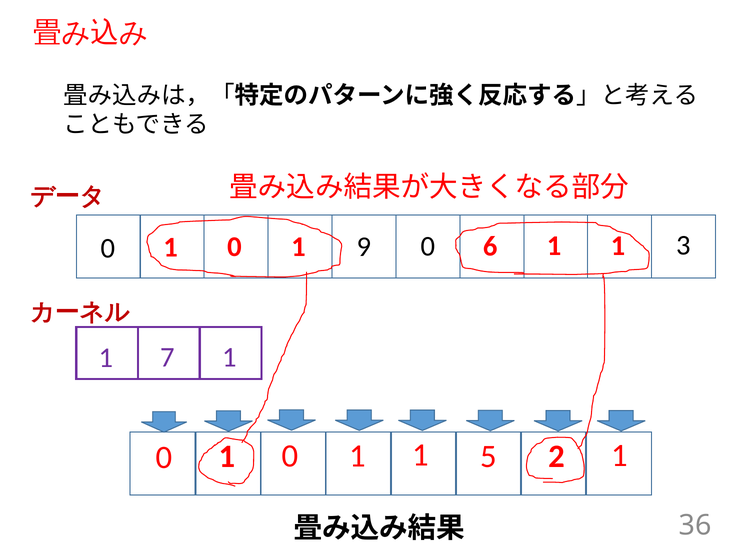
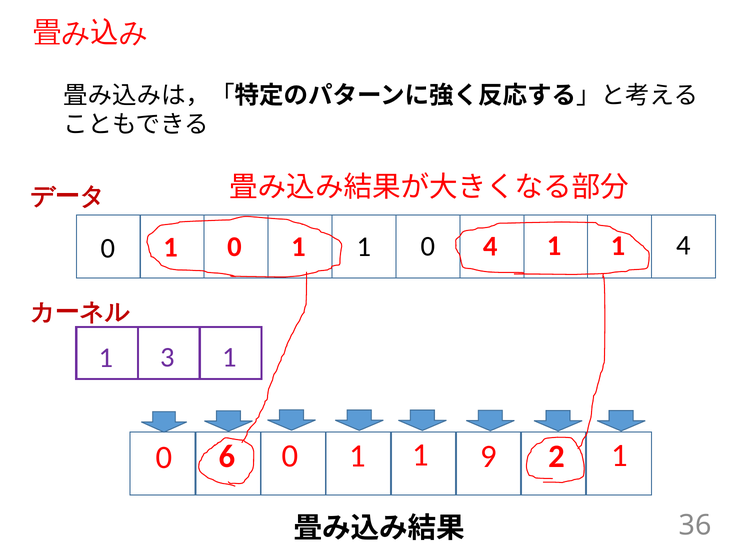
1 0 1 9: 9 -> 1 (364, 247)
0 6: 6 -> 4 (490, 246)
1 3: 3 -> 4 (683, 246)
7: 7 -> 3 (167, 358)
1: 1 -> 6 (227, 457)
5: 5 -> 9 (489, 456)
